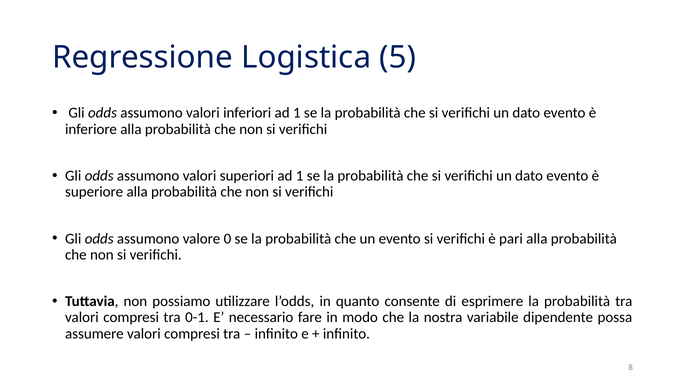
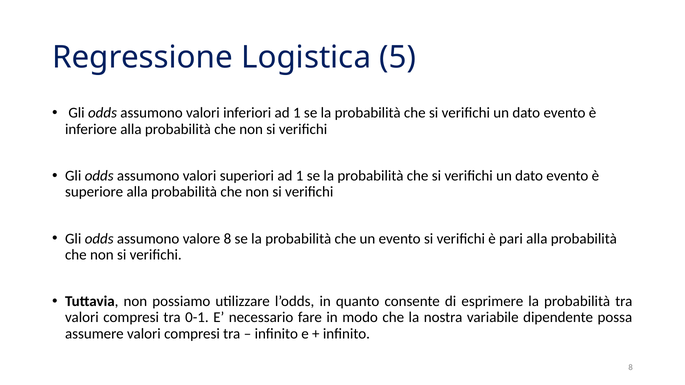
valore 0: 0 -> 8 (227, 239)
